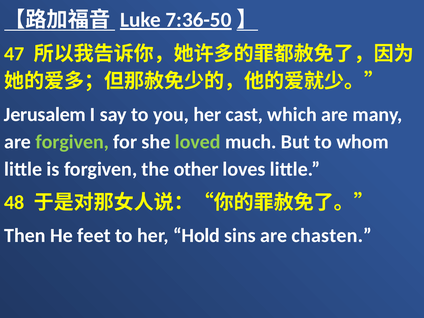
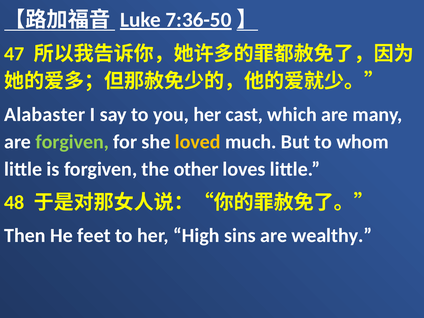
Jerusalem: Jerusalem -> Alabaster (45, 114)
loved colour: light green -> yellow (198, 142)
Hold: Hold -> High (196, 236)
chasten: chasten -> wealthy (332, 236)
